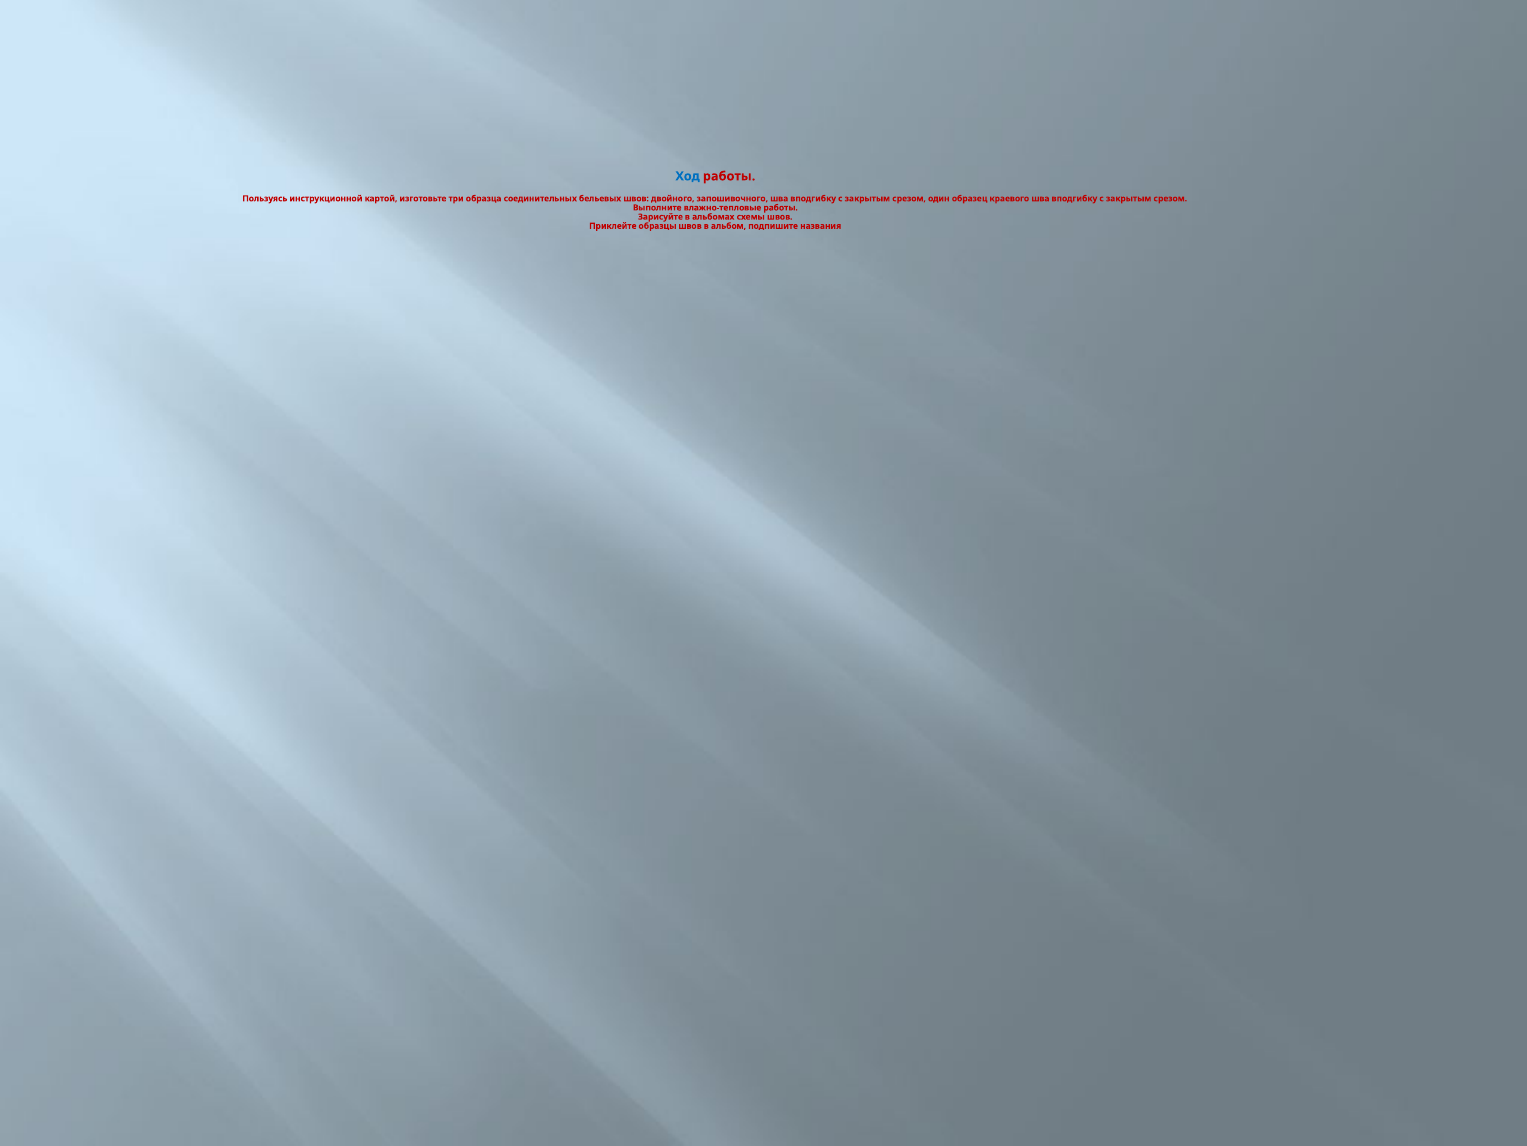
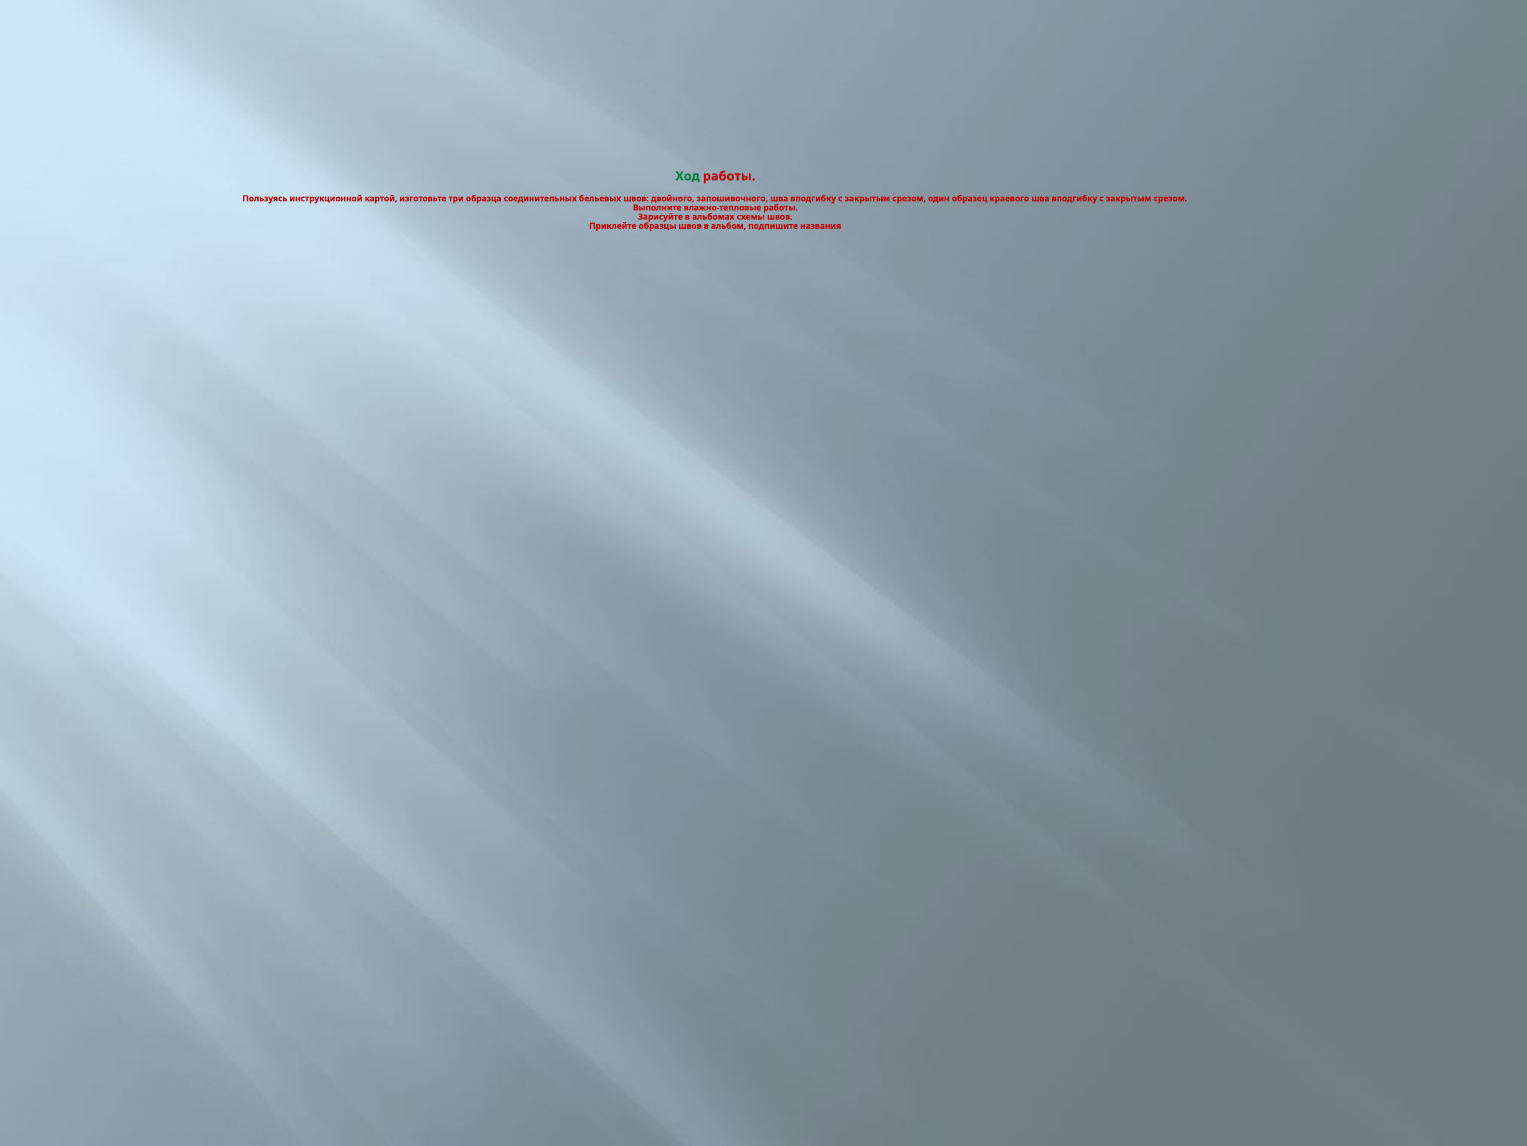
Ход colour: blue -> green (688, 176)
